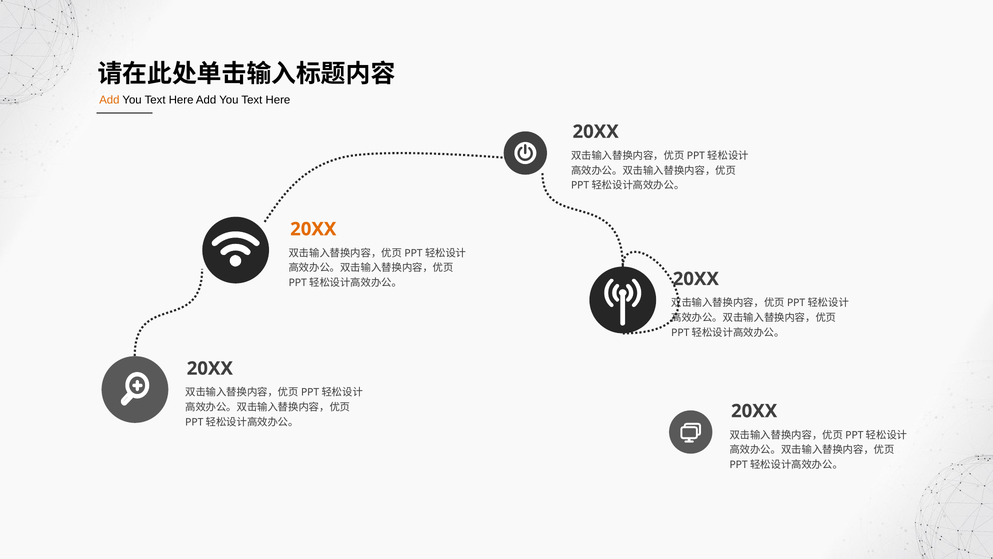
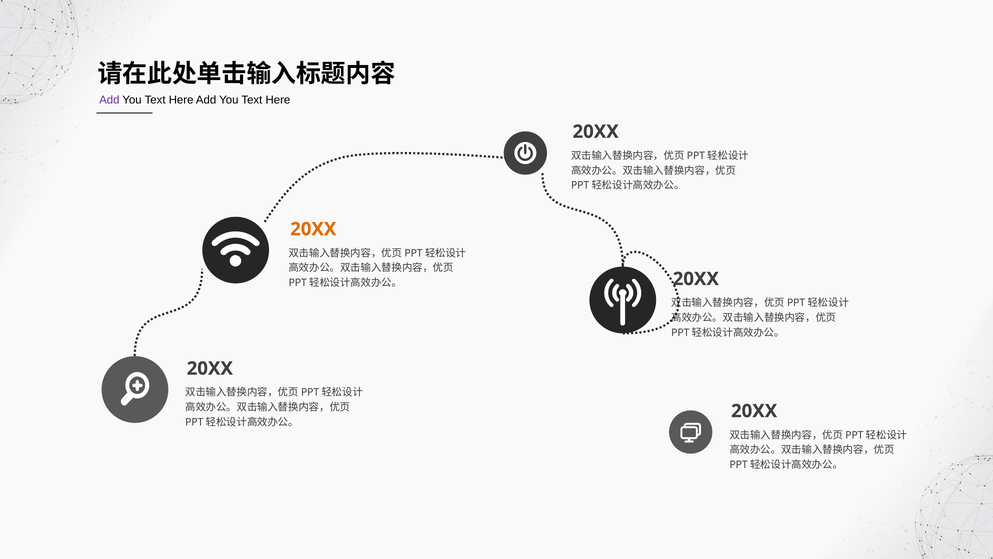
Add colour: orange -> purple (109, 100)
